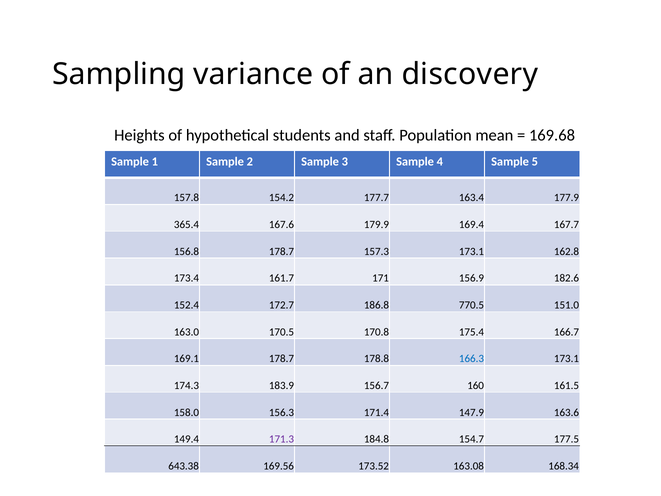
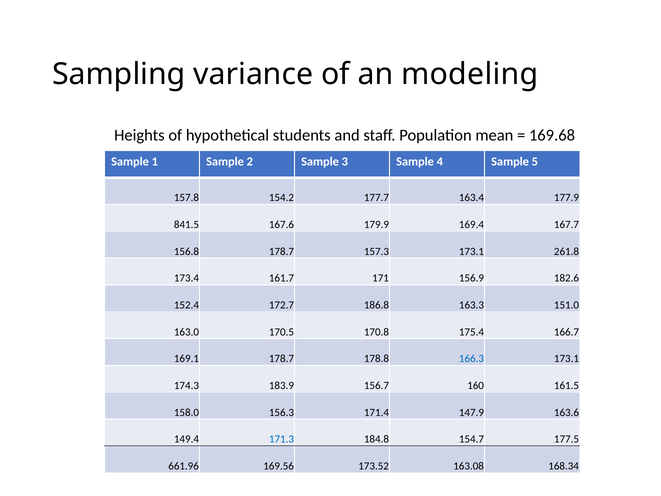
discovery: discovery -> modeling (470, 74)
365.4: 365.4 -> 841.5 (186, 225)
162.8: 162.8 -> 261.8 (567, 251)
770.5: 770.5 -> 163.3 (471, 305)
171.3 colour: purple -> blue (281, 439)
643.38: 643.38 -> 661.96 (184, 466)
